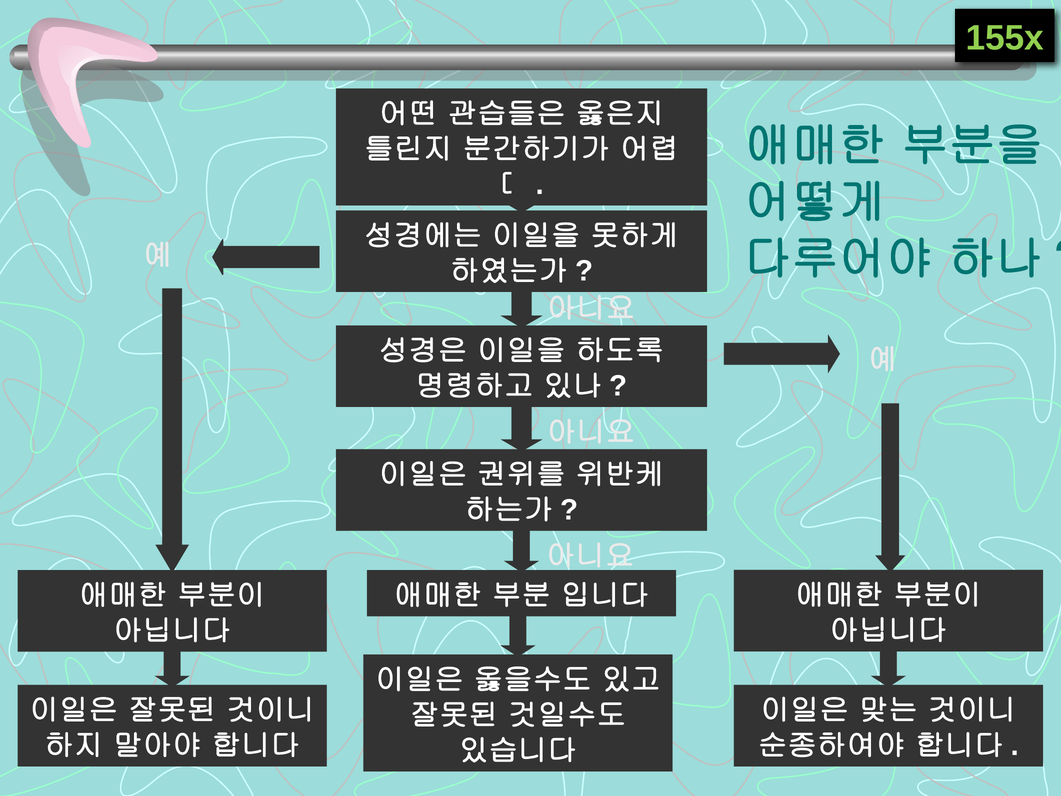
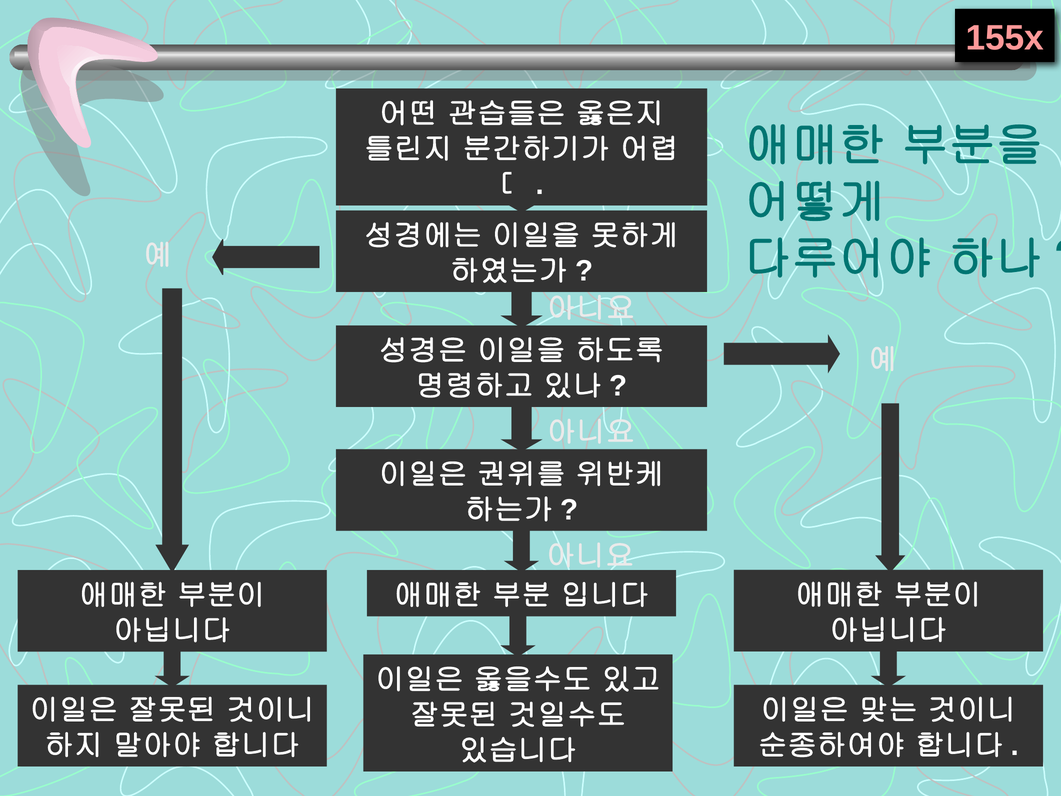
155x colour: light green -> pink (1005, 38)
